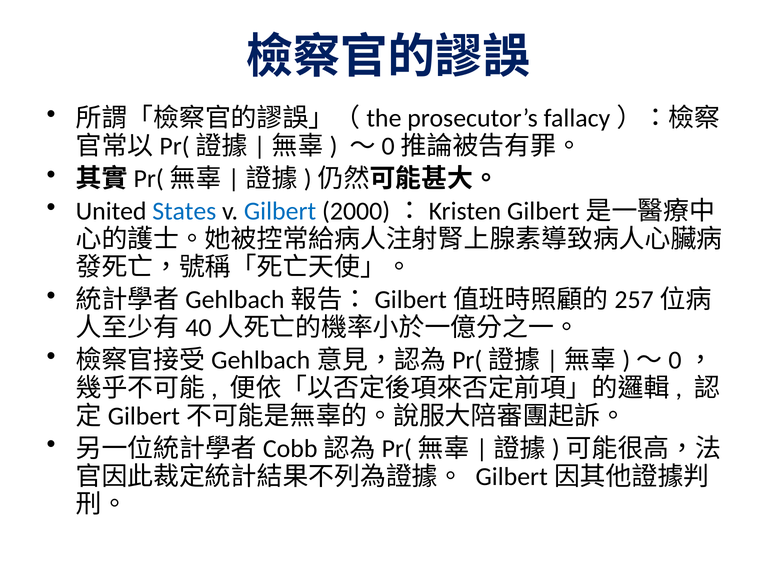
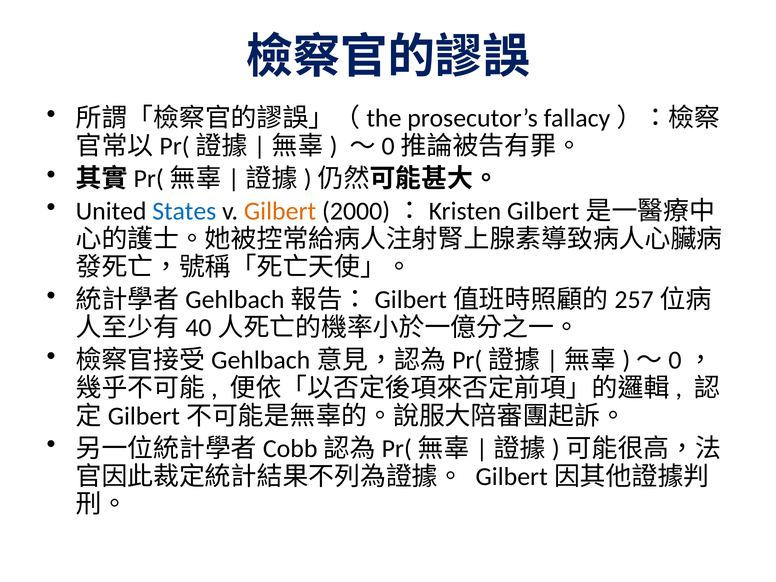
Gilbert colour: blue -> orange (280, 211)
